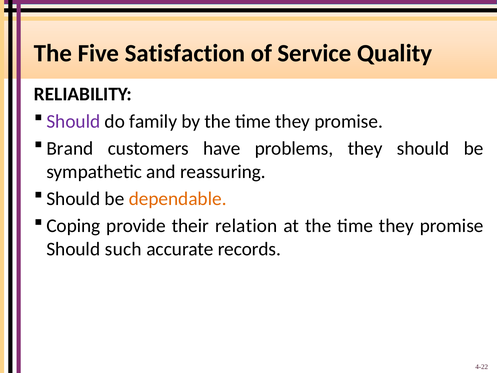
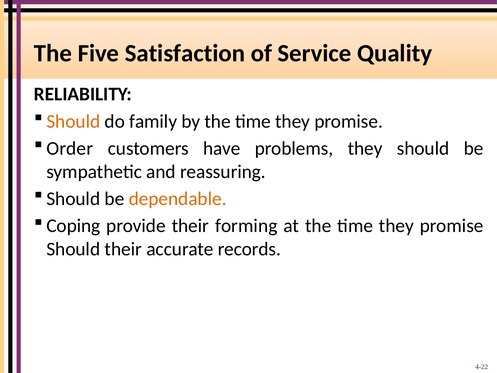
Should colour: purple -> orange (73, 121)
Brand: Brand -> Order (70, 148)
relation: relation -> forming (246, 226)
Should such: such -> their (123, 249)
